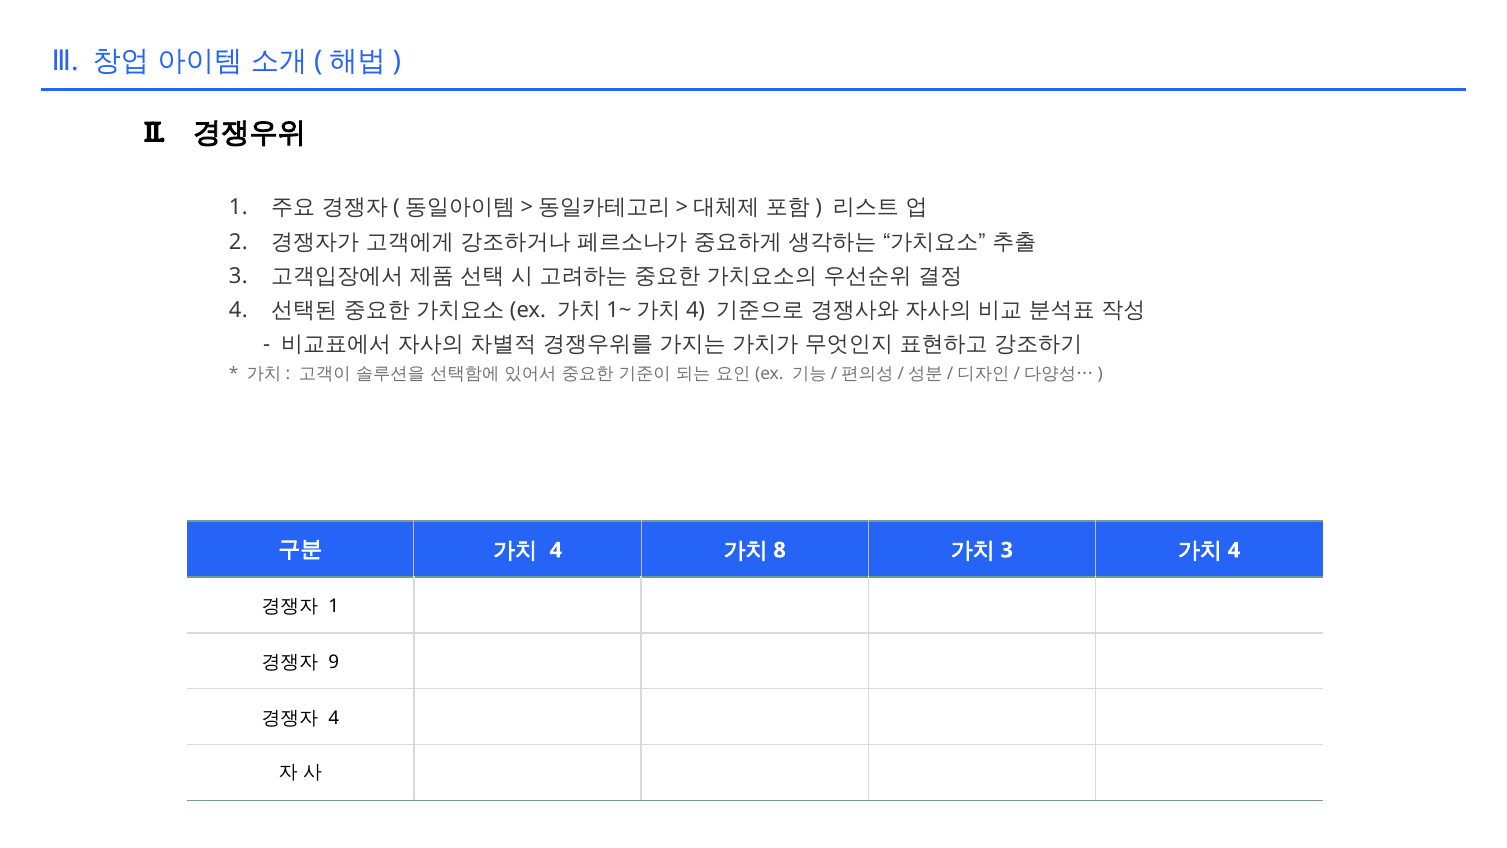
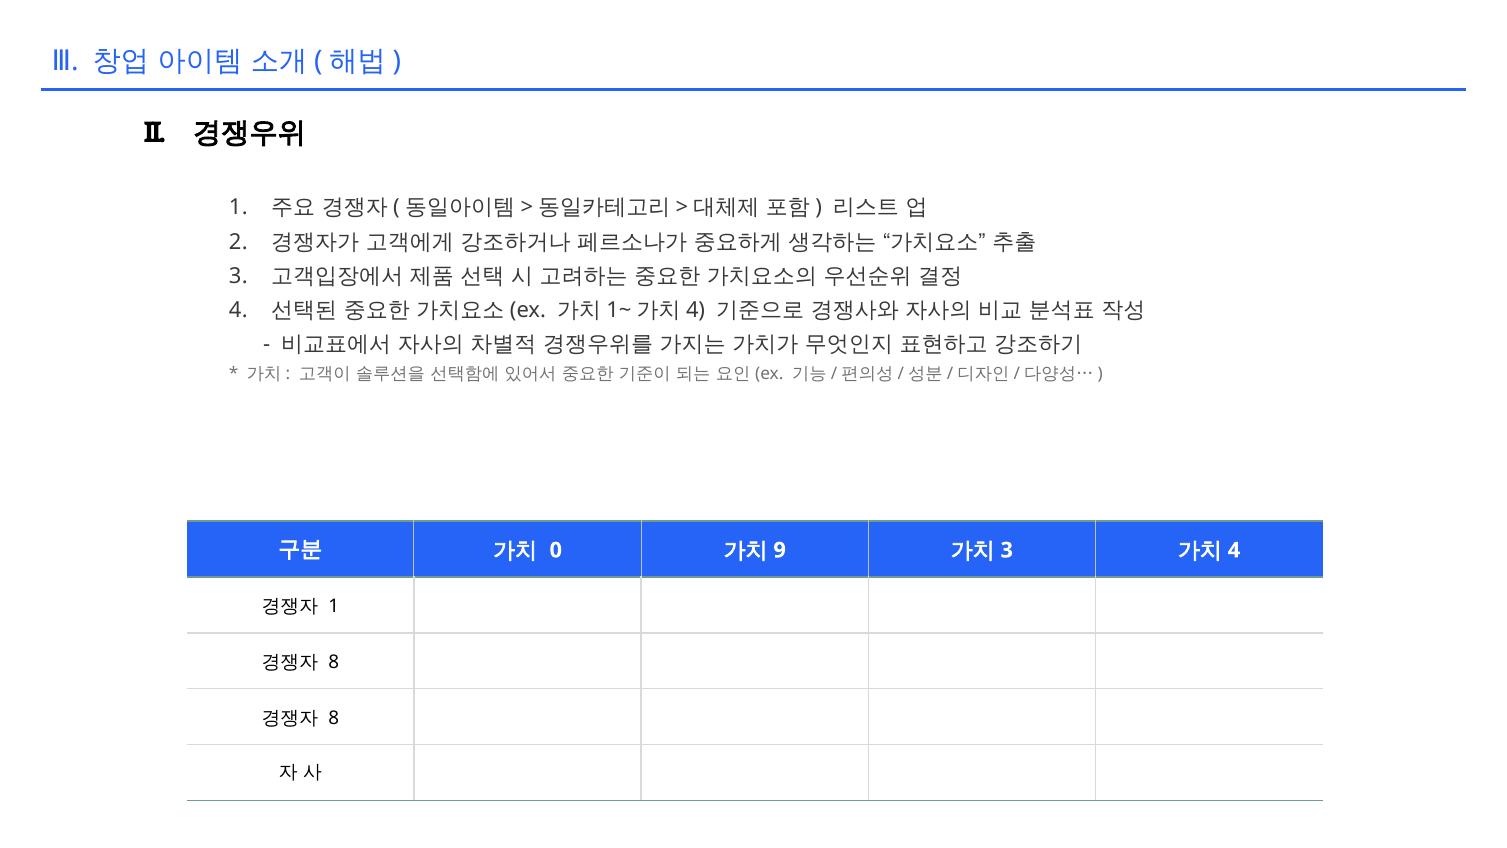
4: 4 -> 0 (556, 550)
8: 8 -> 9 (780, 550)
9: 9 -> 8 (334, 662)
4: 4 -> 8 (334, 718)
